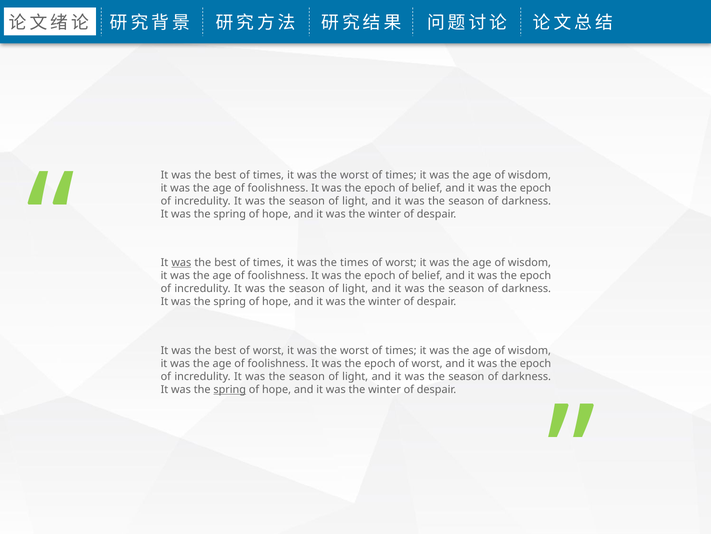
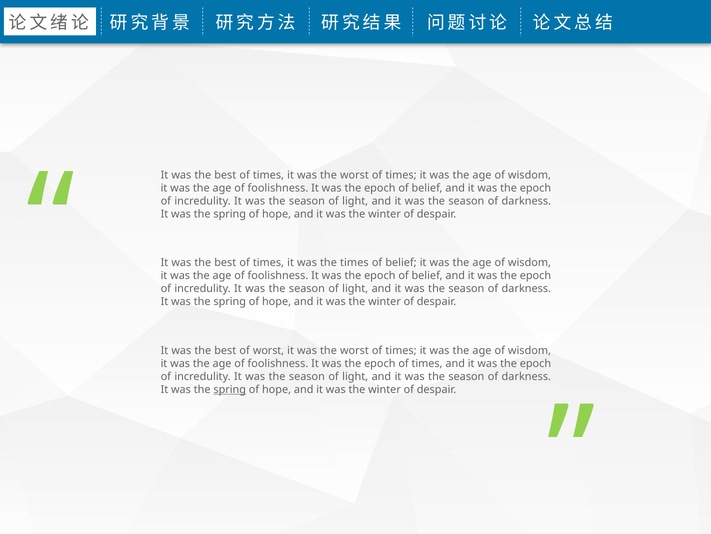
was underline: present -> none (181, 262)
worst: worst -> belief (401, 262)
epoch of worst: worst -> times (427, 363)
